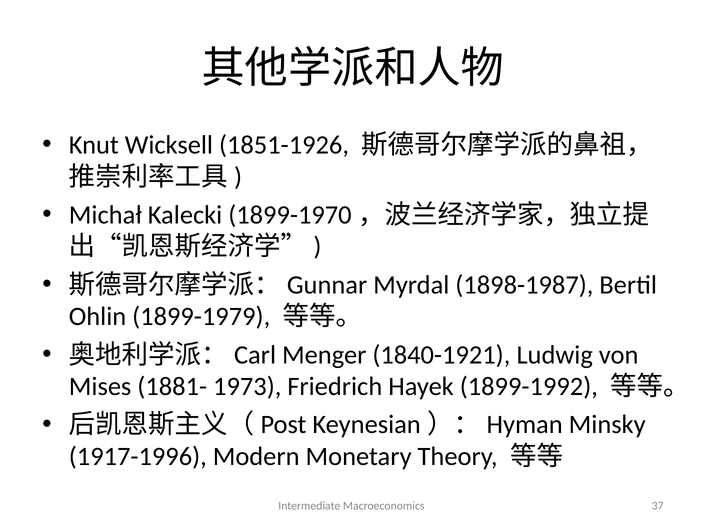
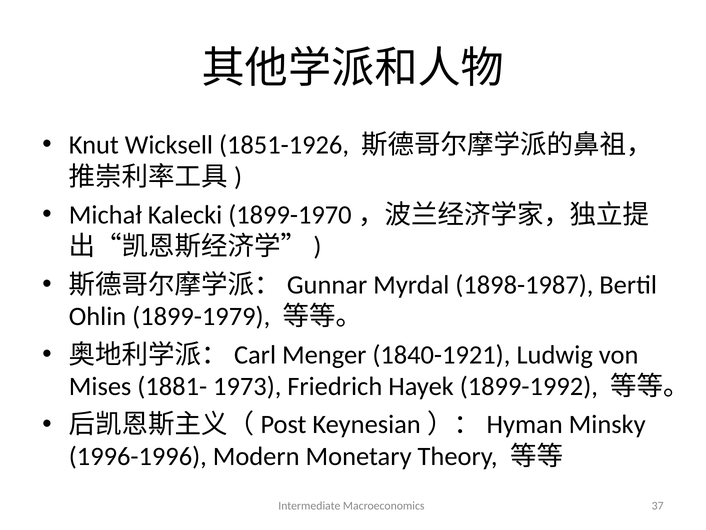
1917-1996: 1917-1996 -> 1996-1996 (138, 456)
